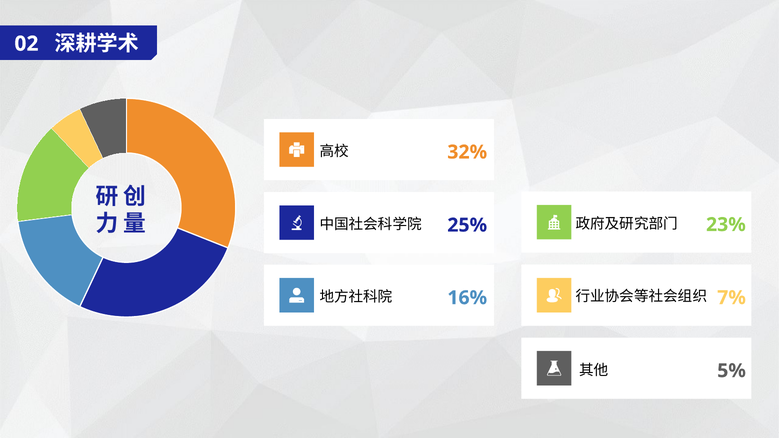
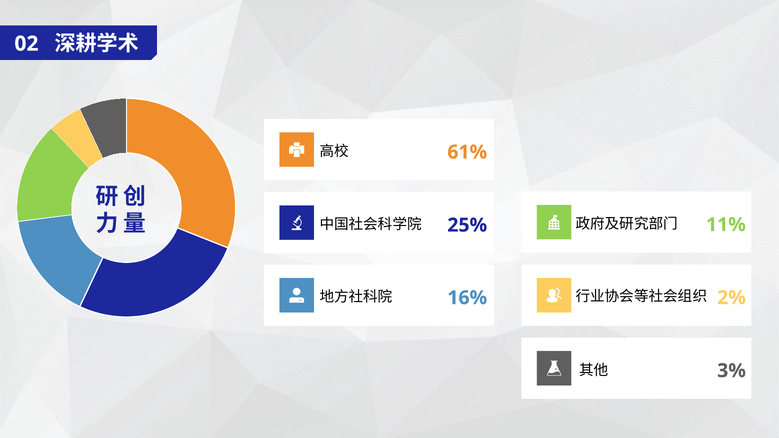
32%: 32% -> 61% (467, 152)
23%: 23% -> 11% (726, 225)
7%: 7% -> 2% (732, 298)
5%: 5% -> 3% (732, 371)
